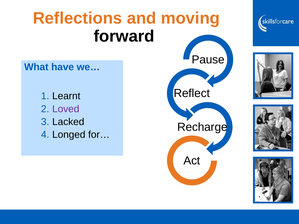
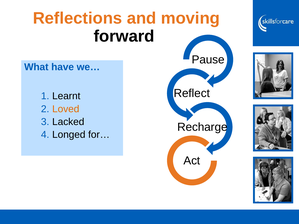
Loved colour: purple -> orange (66, 109)
